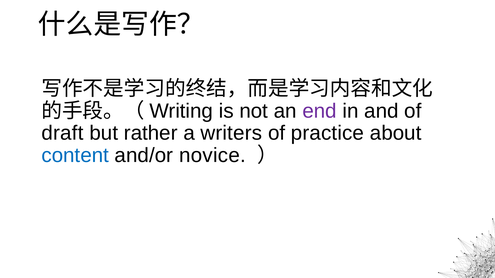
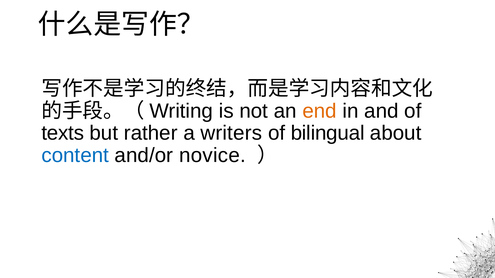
end colour: purple -> orange (320, 111)
draft: draft -> texts (63, 133)
practice: practice -> bilingual (328, 133)
